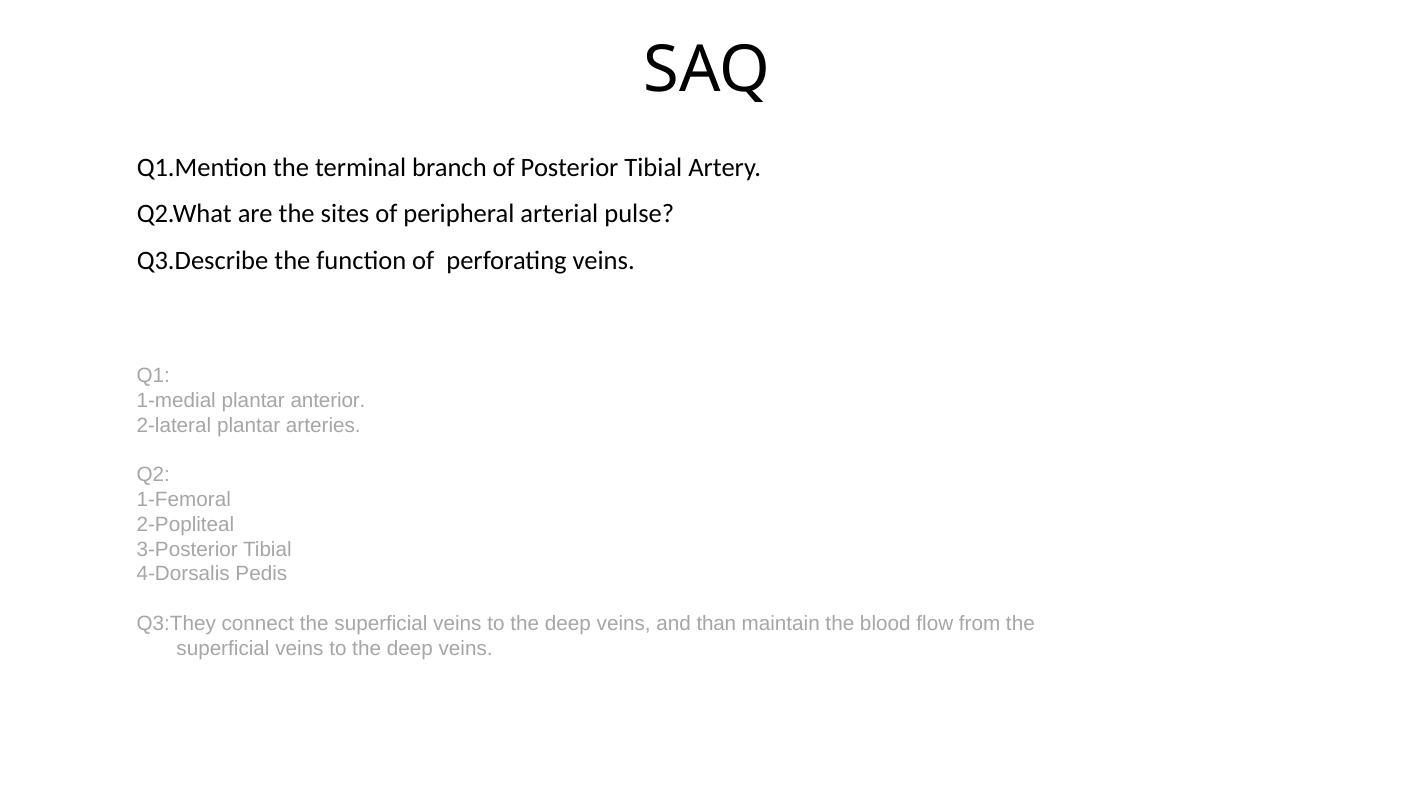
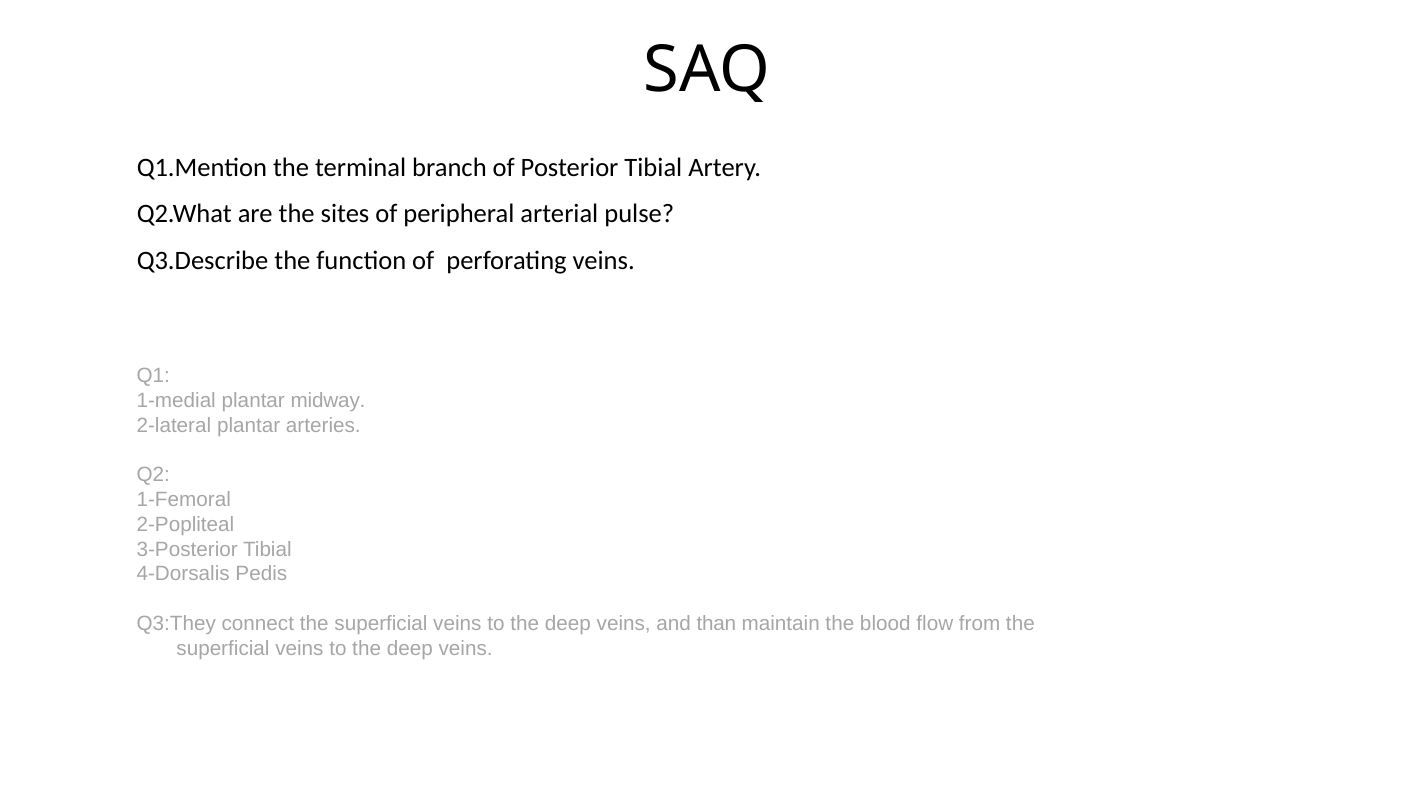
anterior: anterior -> midway (328, 400)
